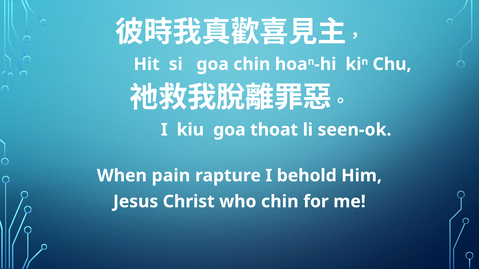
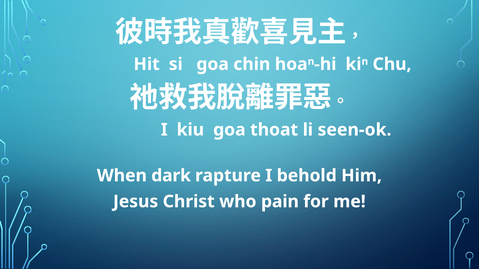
pain: pain -> dark (171, 176)
who chin: chin -> pain (280, 202)
